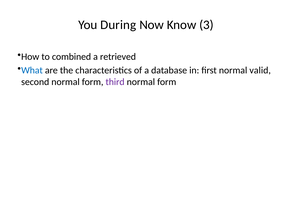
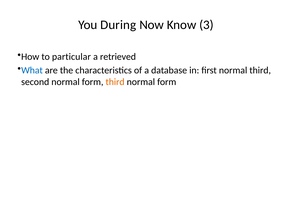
combined: combined -> particular (71, 57)
normal valid: valid -> third (260, 70)
third colour: purple -> orange (115, 82)
